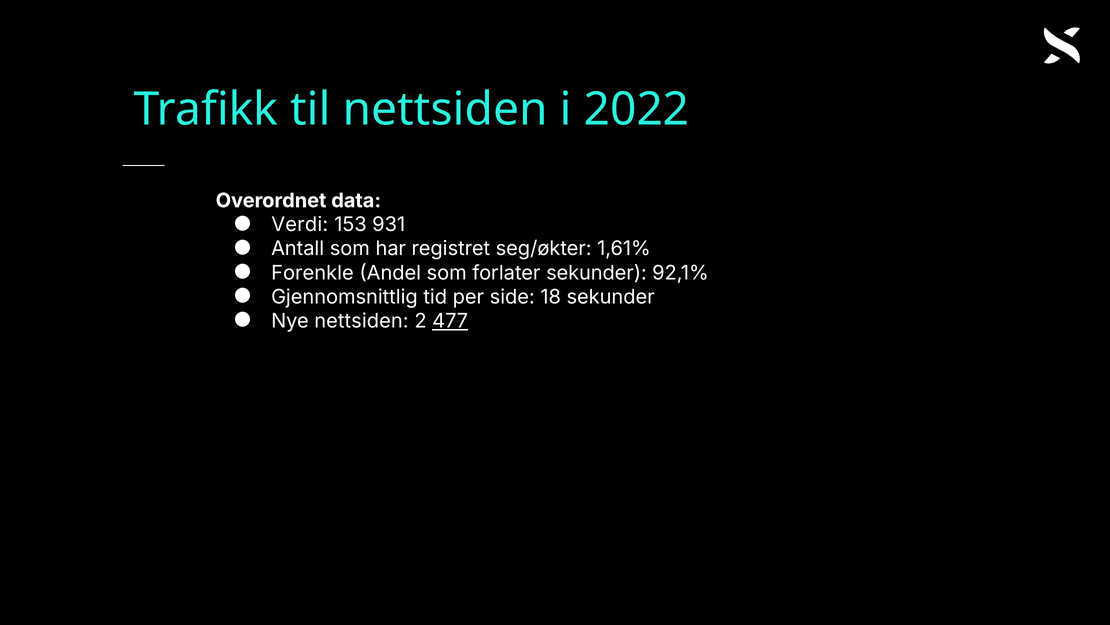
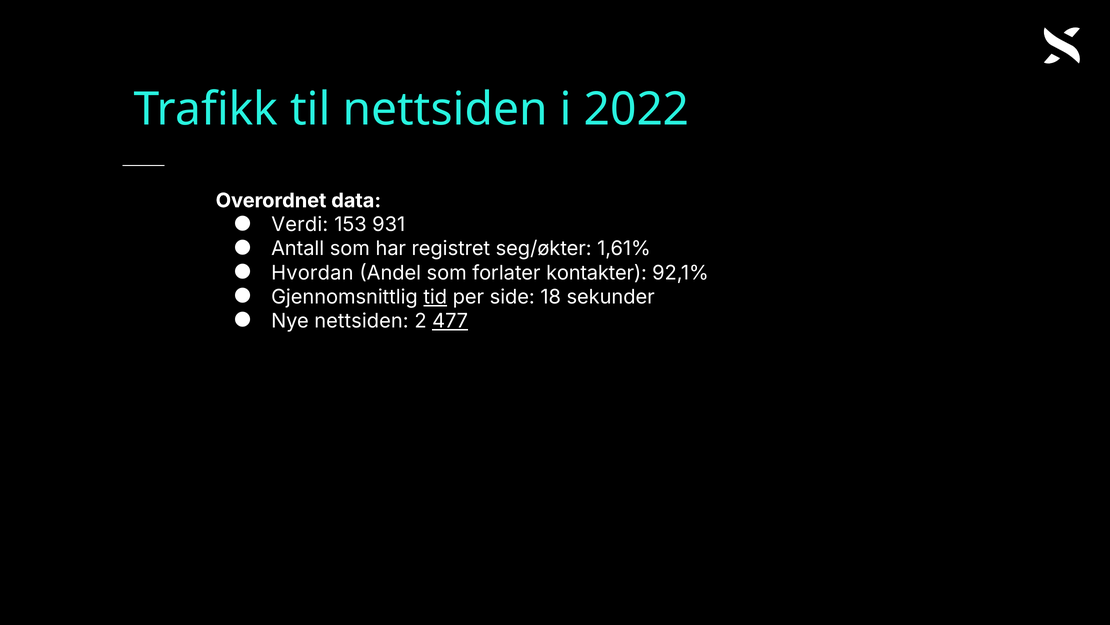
Forenkle: Forenkle -> Hvordan (312, 273)
forlater sekunder: sekunder -> kontakter (596, 273)
tid underline: none -> present (435, 297)
